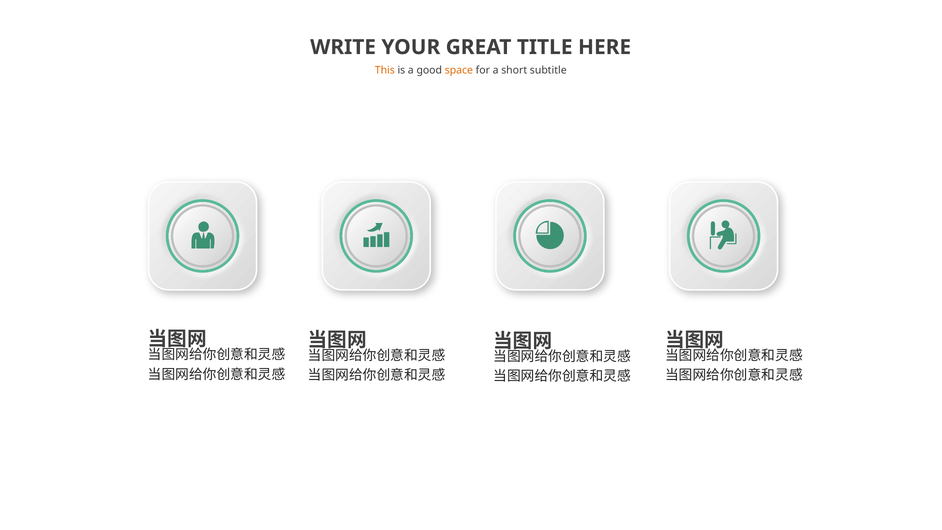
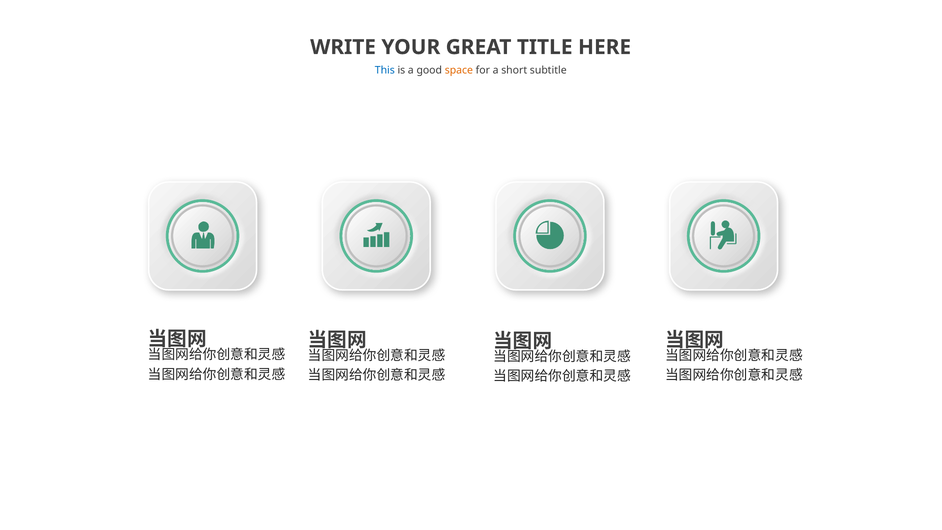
This colour: orange -> blue (385, 70)
